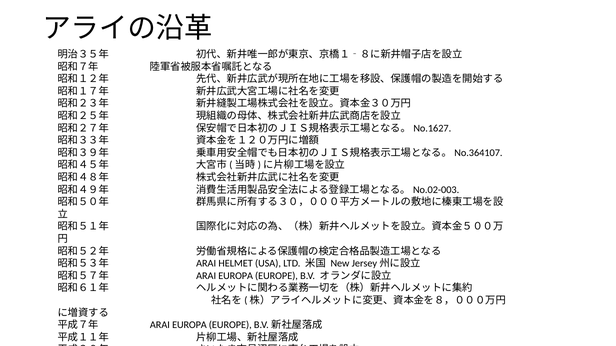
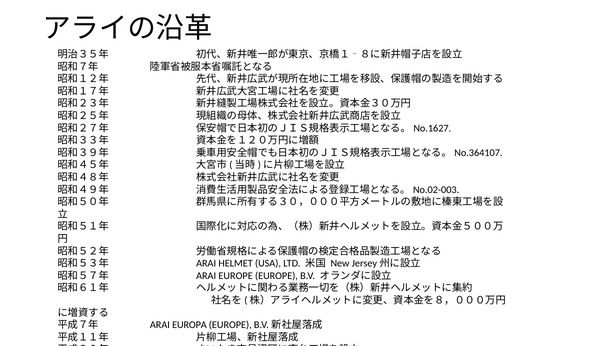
EUROPA: EUROPA -> EUROPE (236, 276)
